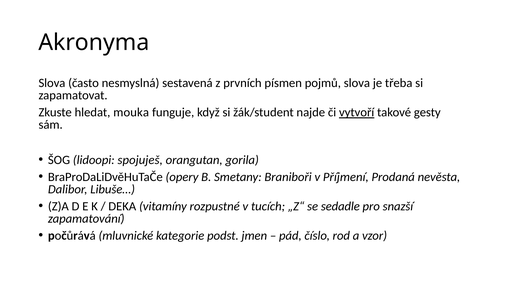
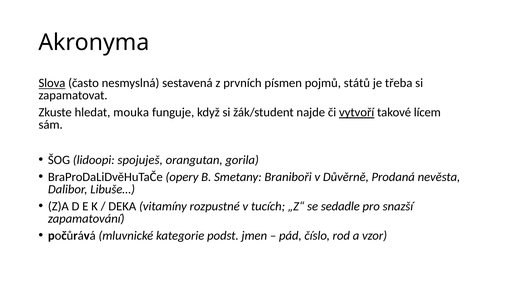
Slova underline: none -> present (52, 83)
pojmů slova: slova -> států (357, 83)
gesty: gesty -> lícem (427, 112)
Příjmení: Příjmení -> Důvěrně (346, 177)
